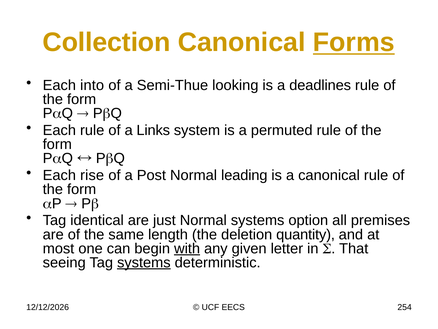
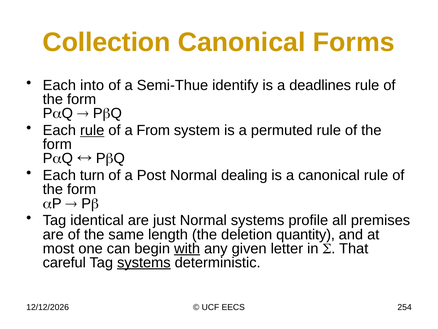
Forms underline: present -> none (354, 42)
looking: looking -> identify (235, 85)
rule underline: none -> present (92, 130)
Links: Links -> From (153, 130)
rise: rise -> turn (92, 175)
leading: leading -> dealing (244, 175)
option: option -> profile (308, 220)
seeing: seeing -> careful (64, 262)
